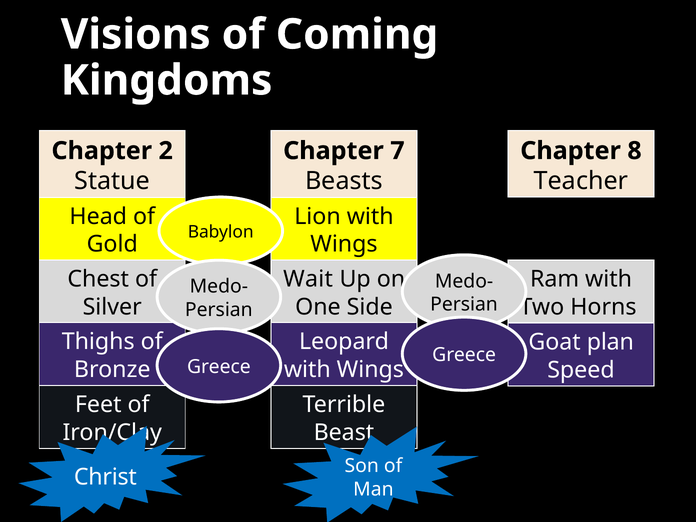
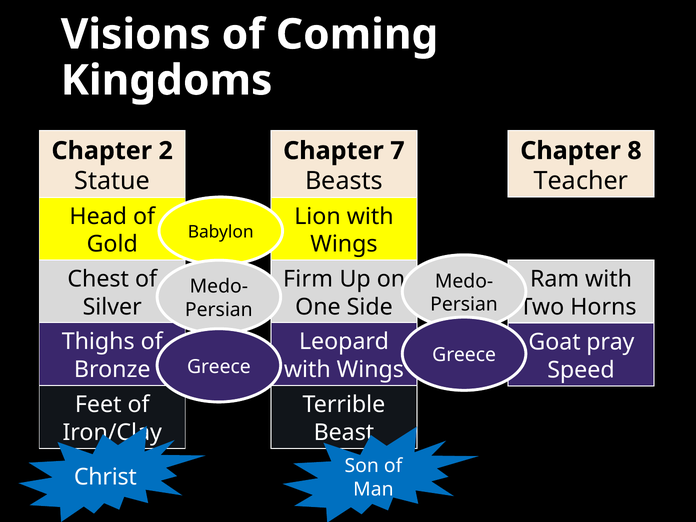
Wait: Wait -> Firm (308, 279)
plan: plan -> pray (610, 342)
